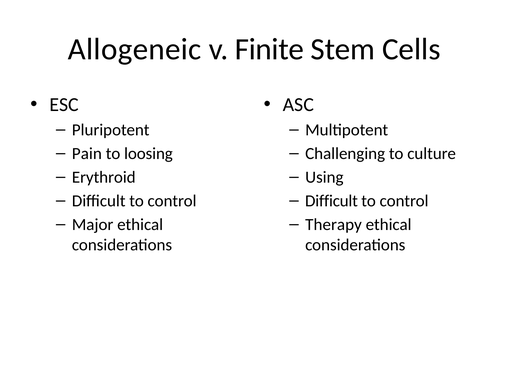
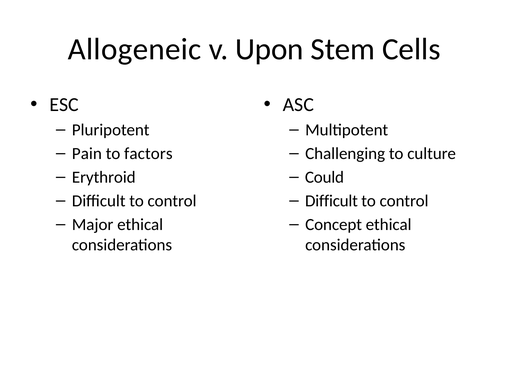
Finite: Finite -> Upon (269, 49)
loosing: loosing -> factors (148, 154)
Using: Using -> Could (324, 178)
Therapy: Therapy -> Concept (334, 225)
